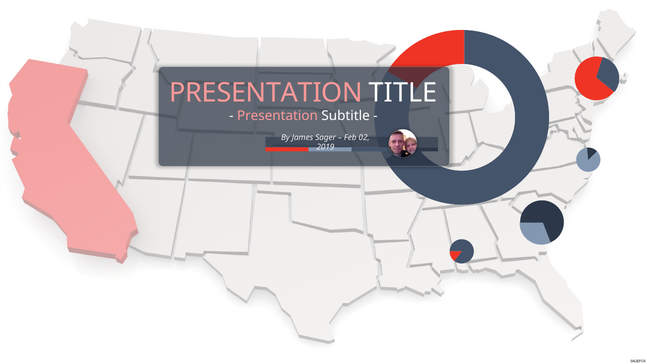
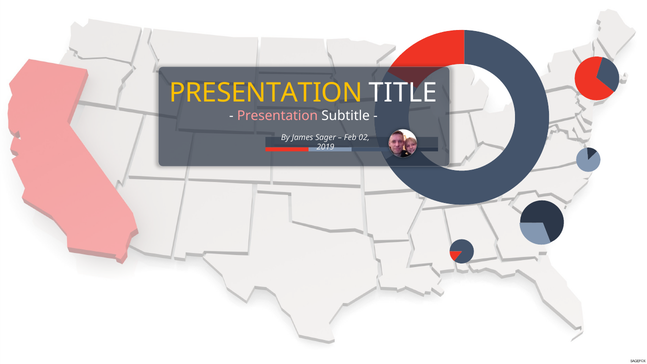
PRESENTATION colour: pink -> yellow (266, 93)
